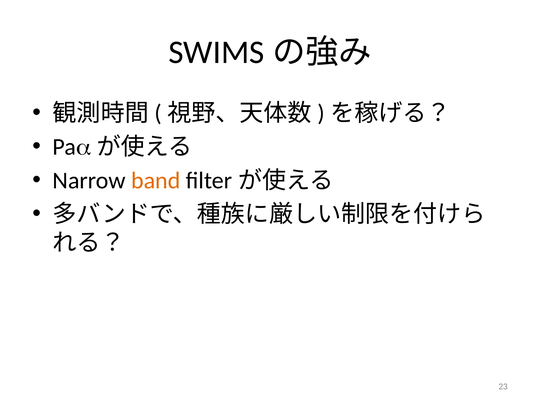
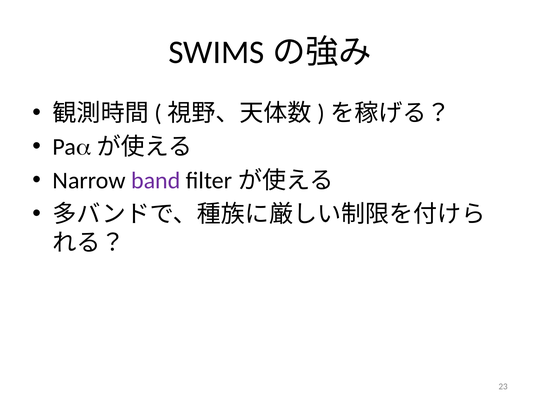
band colour: orange -> purple (156, 181)
